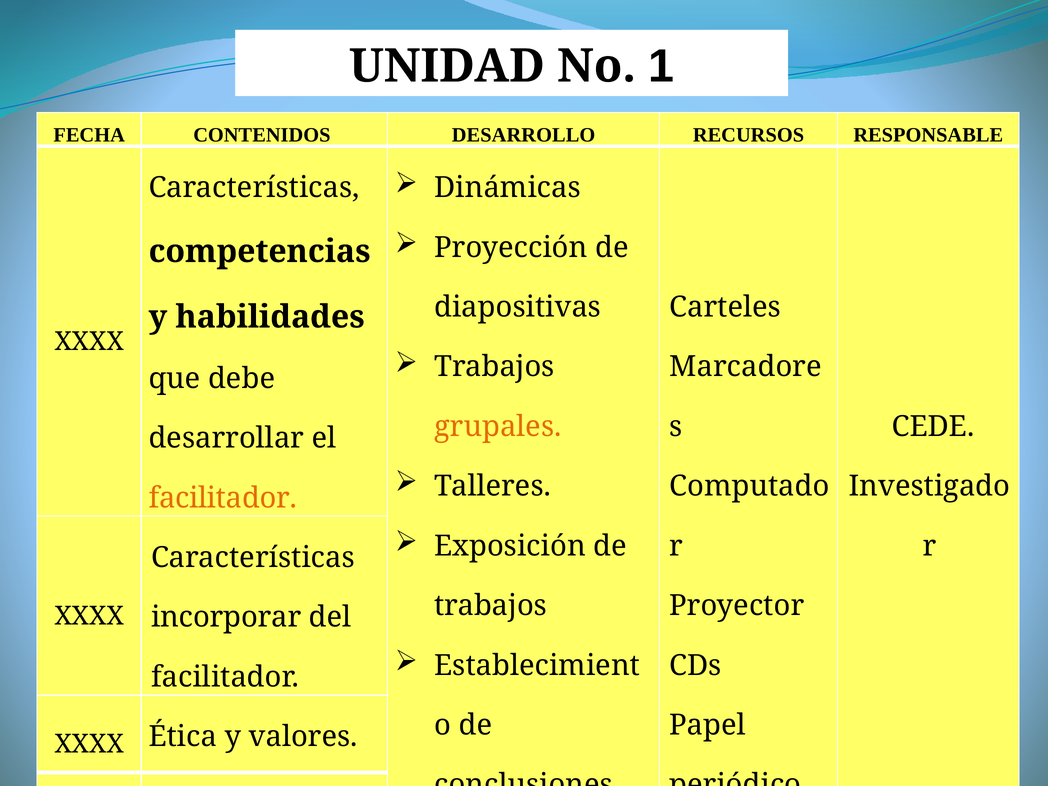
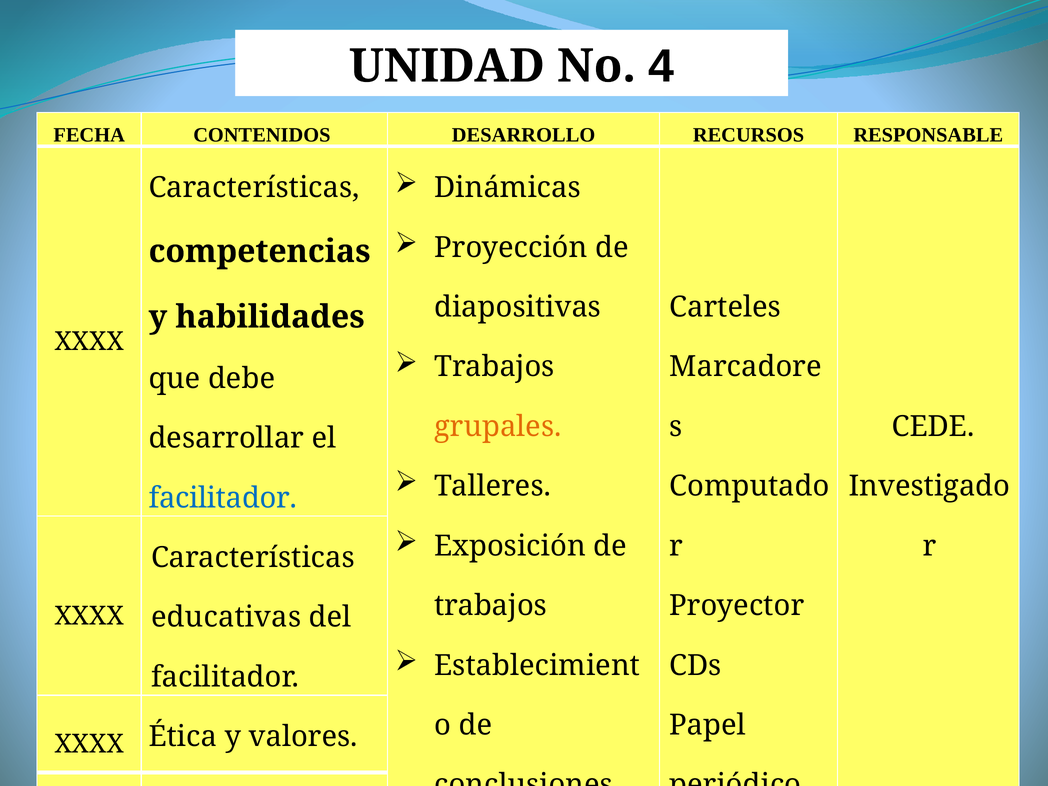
1: 1 -> 4 (661, 66)
facilitador colour: orange -> blue (223, 498)
incorporar: incorporar -> educativas (226, 617)
